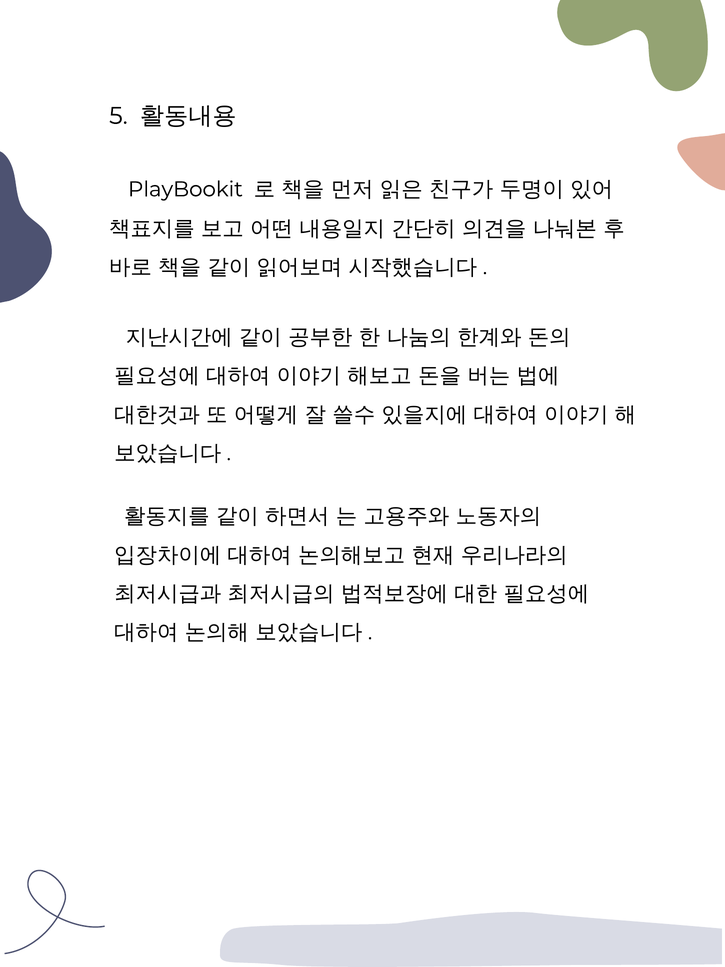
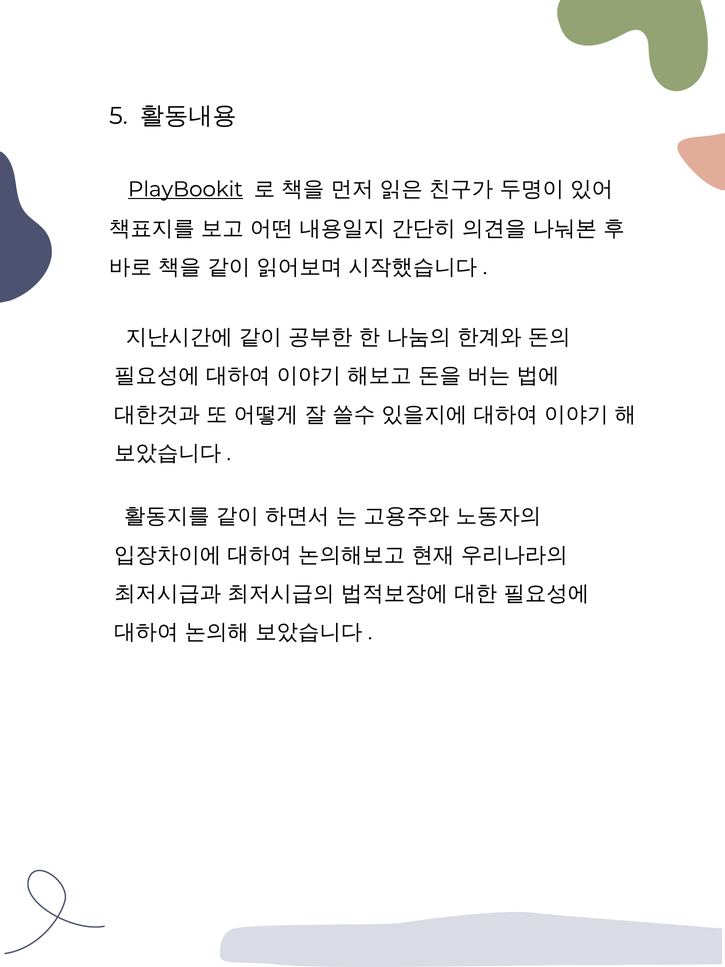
PlayBookit underline: none -> present (185, 189)
